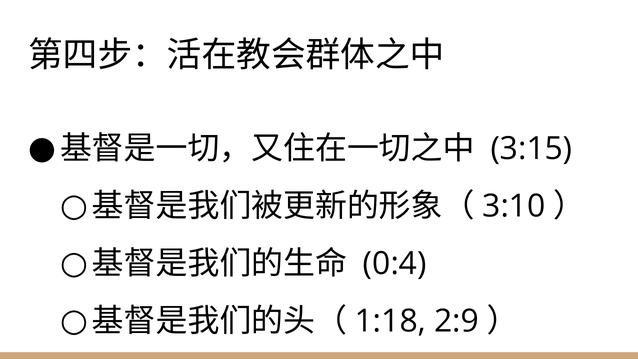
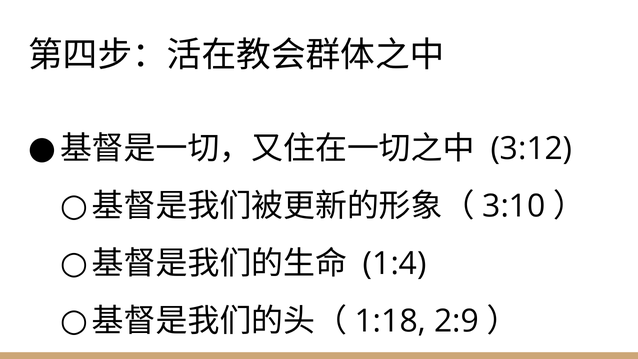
3:15: 3:15 -> 3:12 (531, 149)
0:4: 0:4 -> 1:4 (395, 264)
